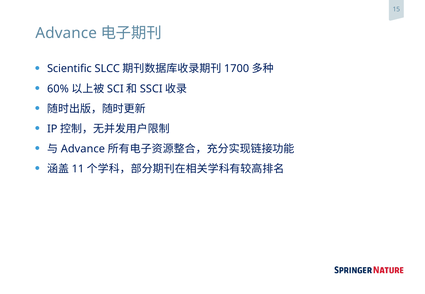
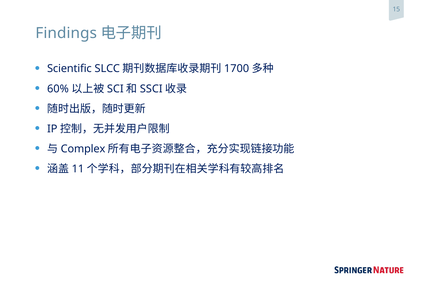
Advance: Advance -> Findings (66, 33)
Advance: Advance -> Complex (83, 149)
